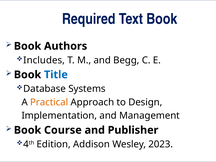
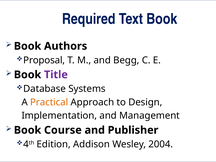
Includes: Includes -> Proposal (44, 60)
Title colour: blue -> purple (56, 75)
2023: 2023 -> 2004 (161, 144)
